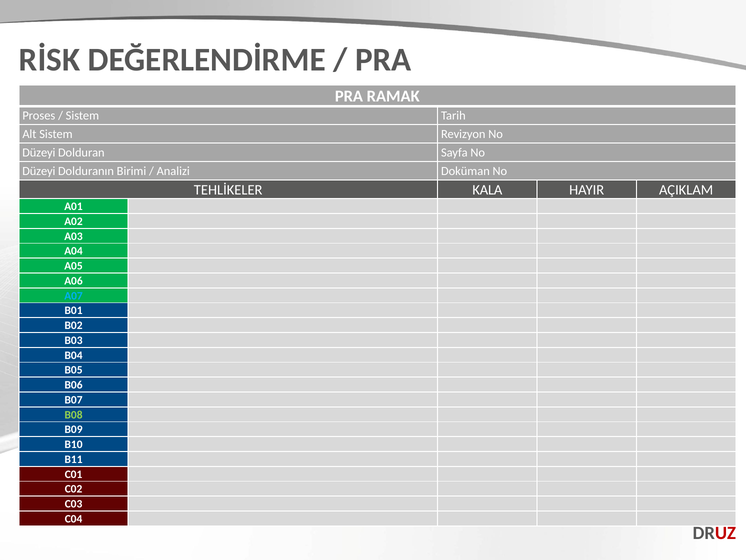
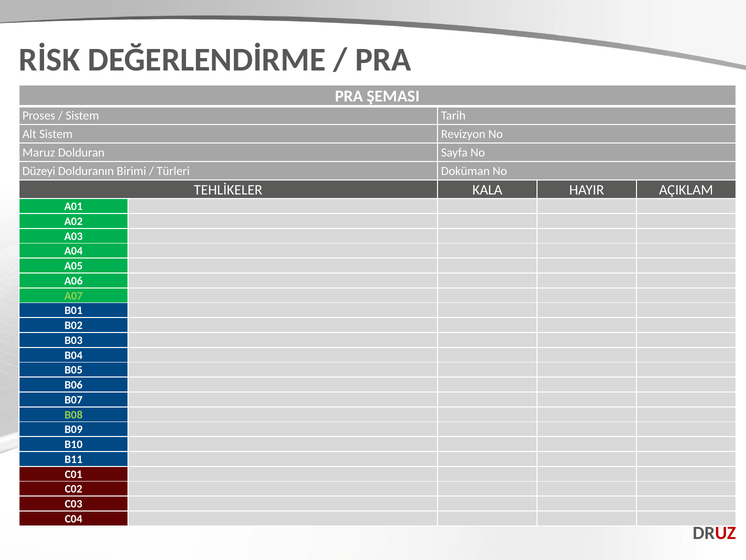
RAMAK: RAMAK -> ŞEMASI (393, 96)
Düzeyi: Düzeyi -> Maruz (39, 153)
Analizi: Analizi -> Türleri (173, 171)
A07 colour: light blue -> light green (73, 296)
